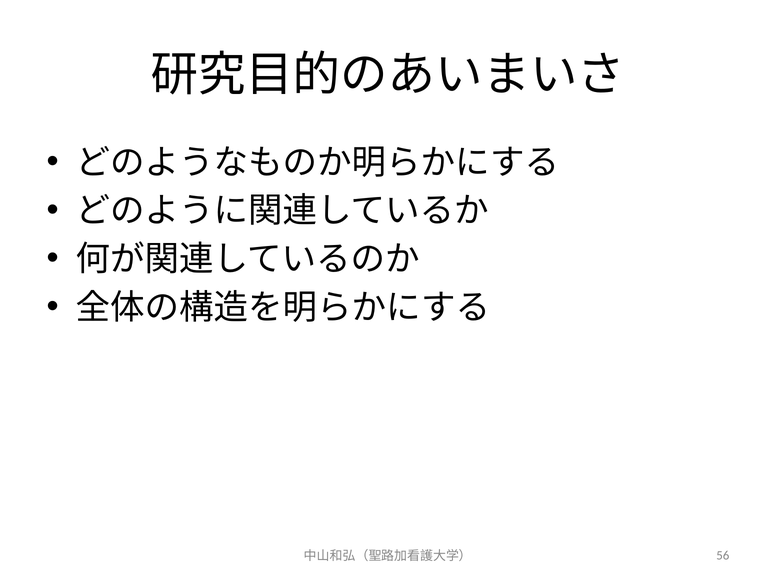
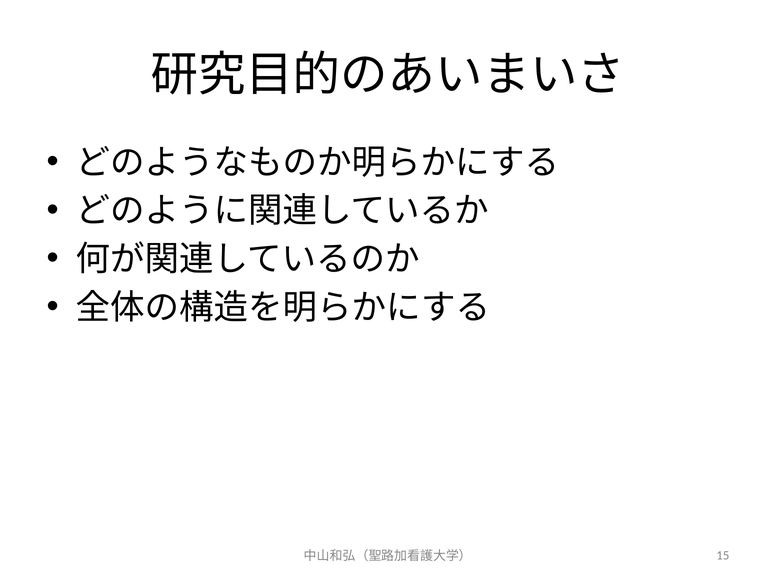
56: 56 -> 15 (723, 556)
